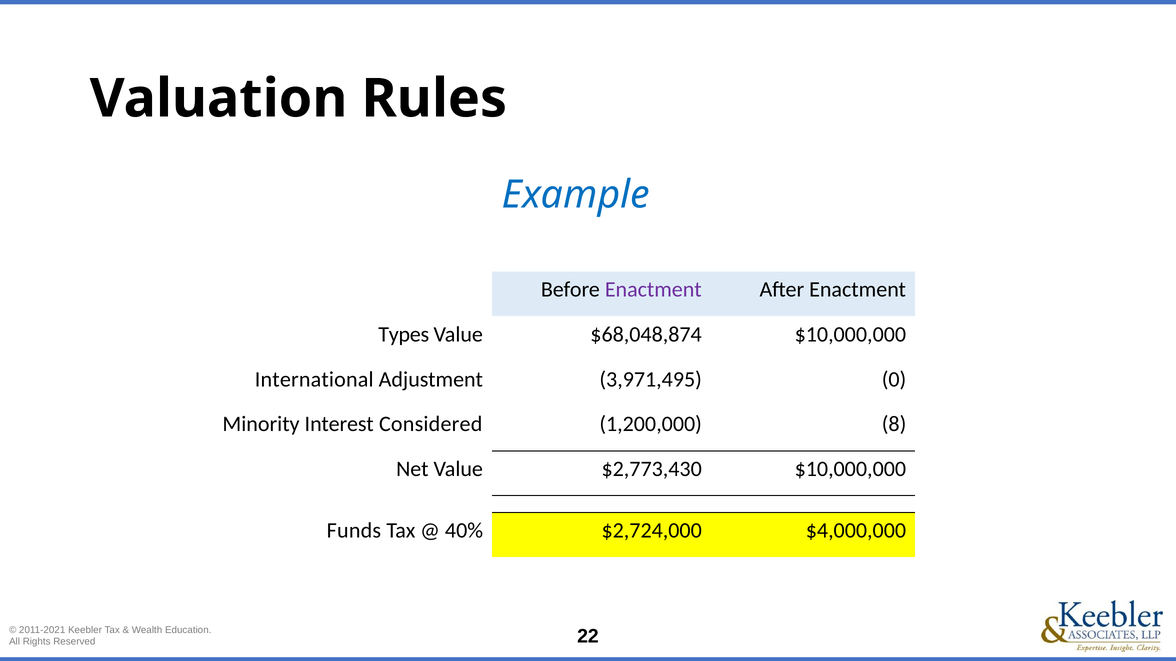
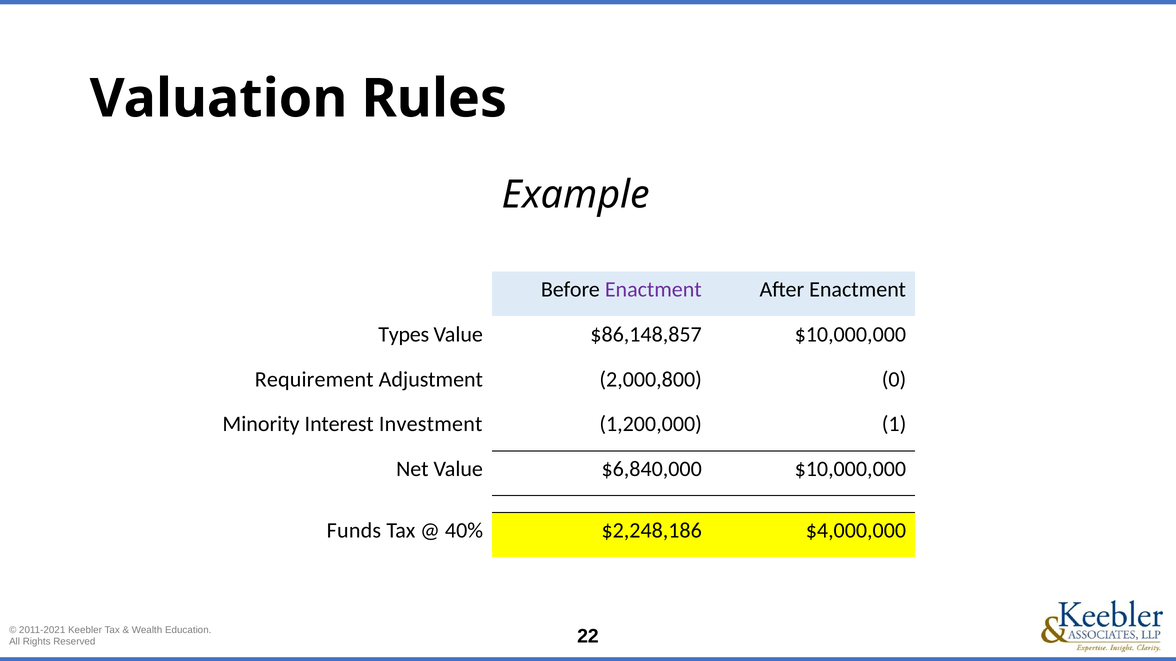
Example colour: blue -> black (576, 195)
$68,048,874: $68,048,874 -> $86,148,857 (646, 335)
International: International -> Requirement (314, 380)
3,971,495: 3,971,495 -> 2,000,800 (651, 380)
Considered: Considered -> Investment (431, 424)
8: 8 -> 1 (894, 424)
$2,773,430: $2,773,430 -> $6,840,000 (652, 469)
$2,724,000: $2,724,000 -> $2,248,186 (652, 531)
